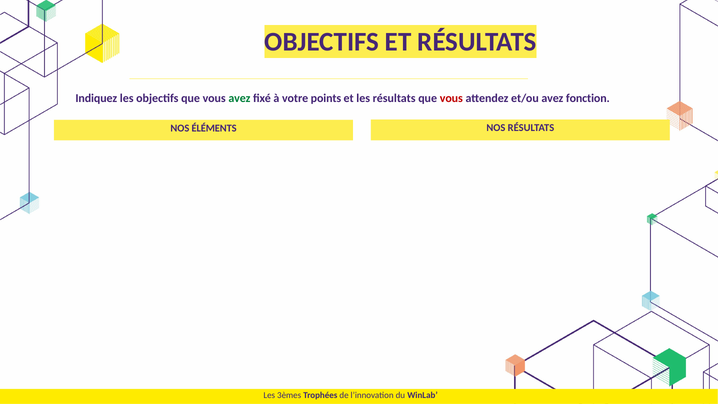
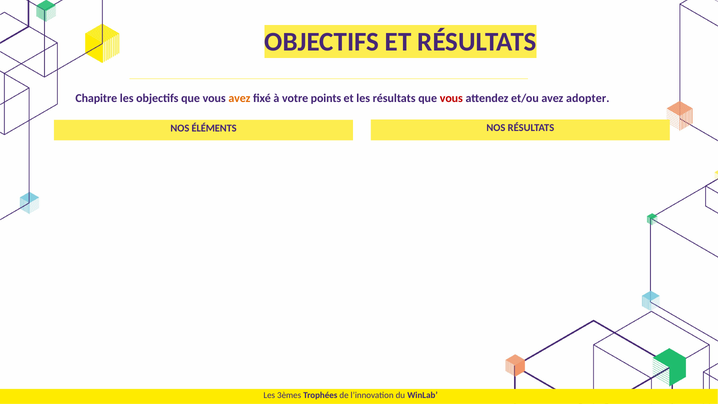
Indiquez: Indiquez -> Chapitre (96, 98)
avez colour: green -> orange (239, 98)
fonction: fonction -> adopter (588, 98)
